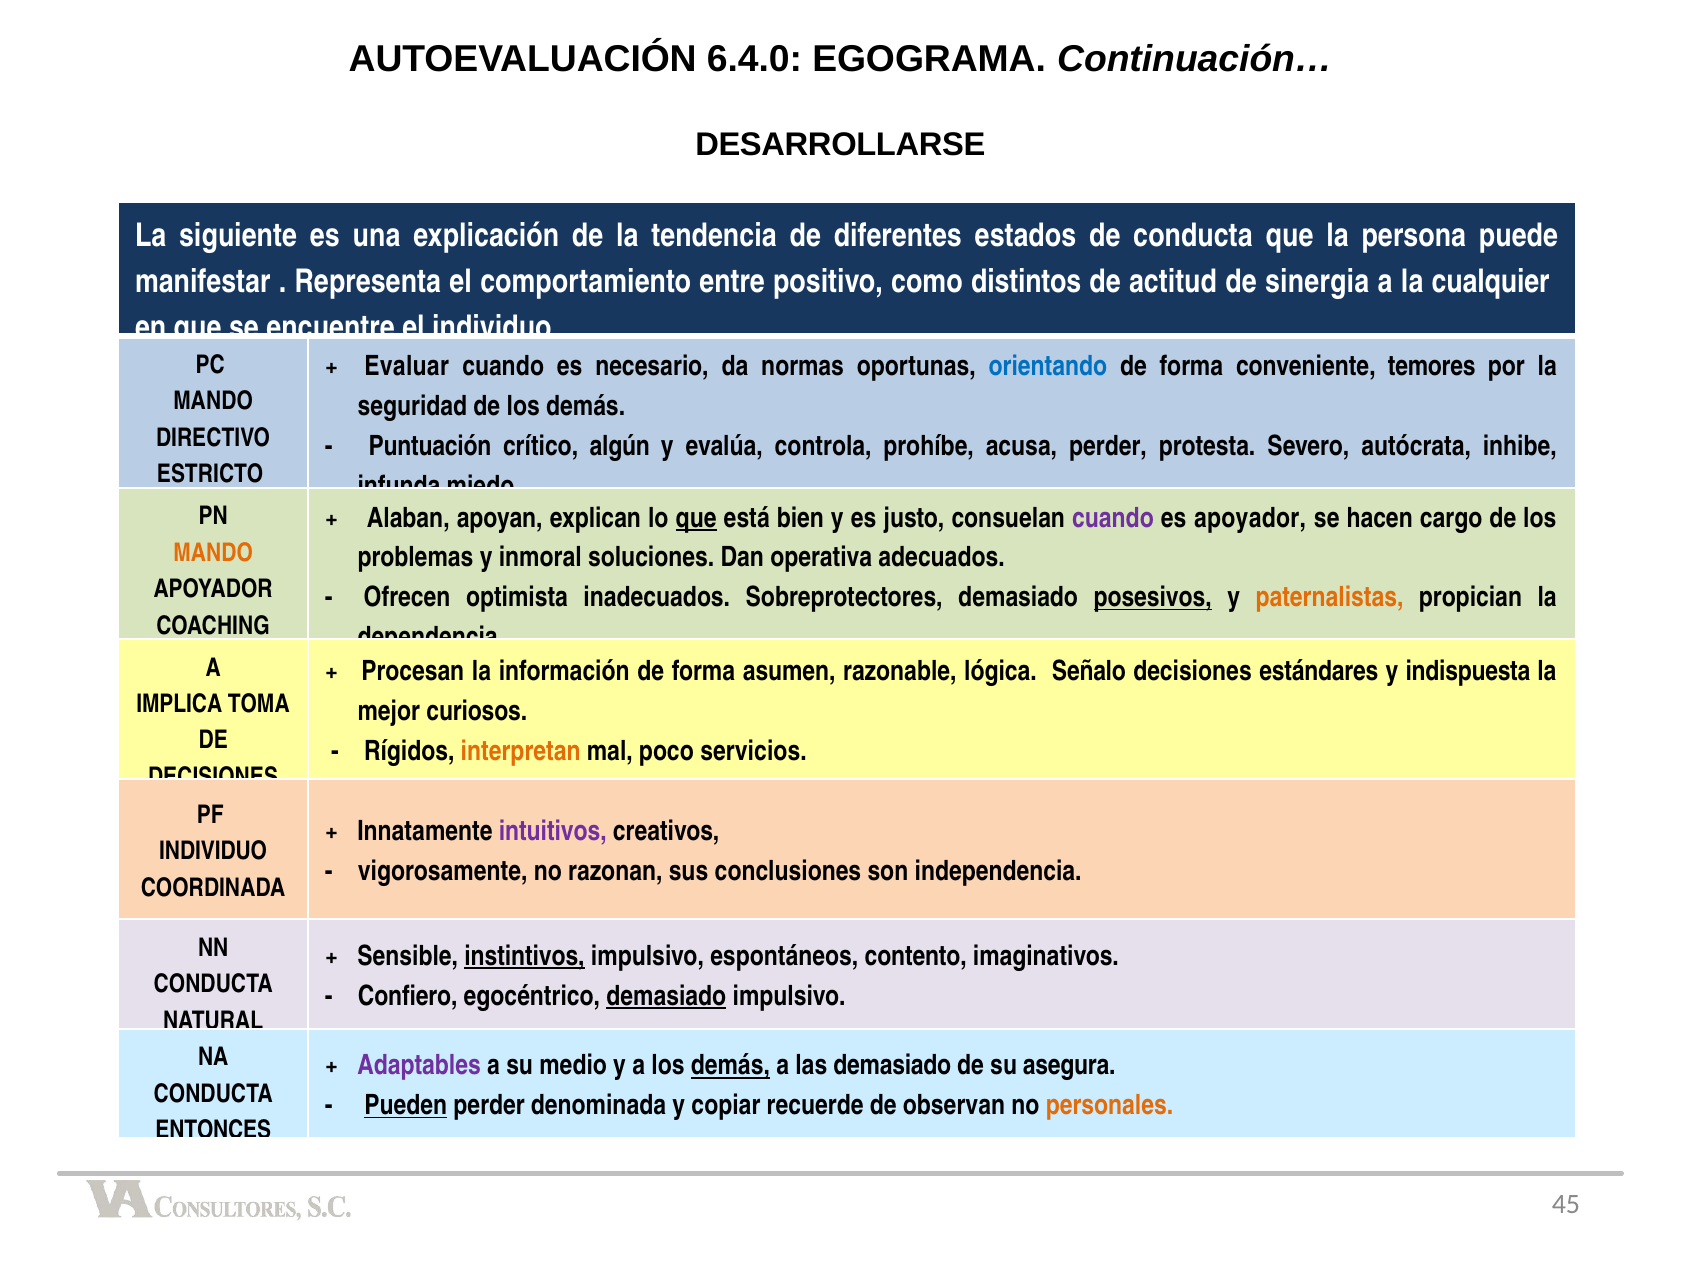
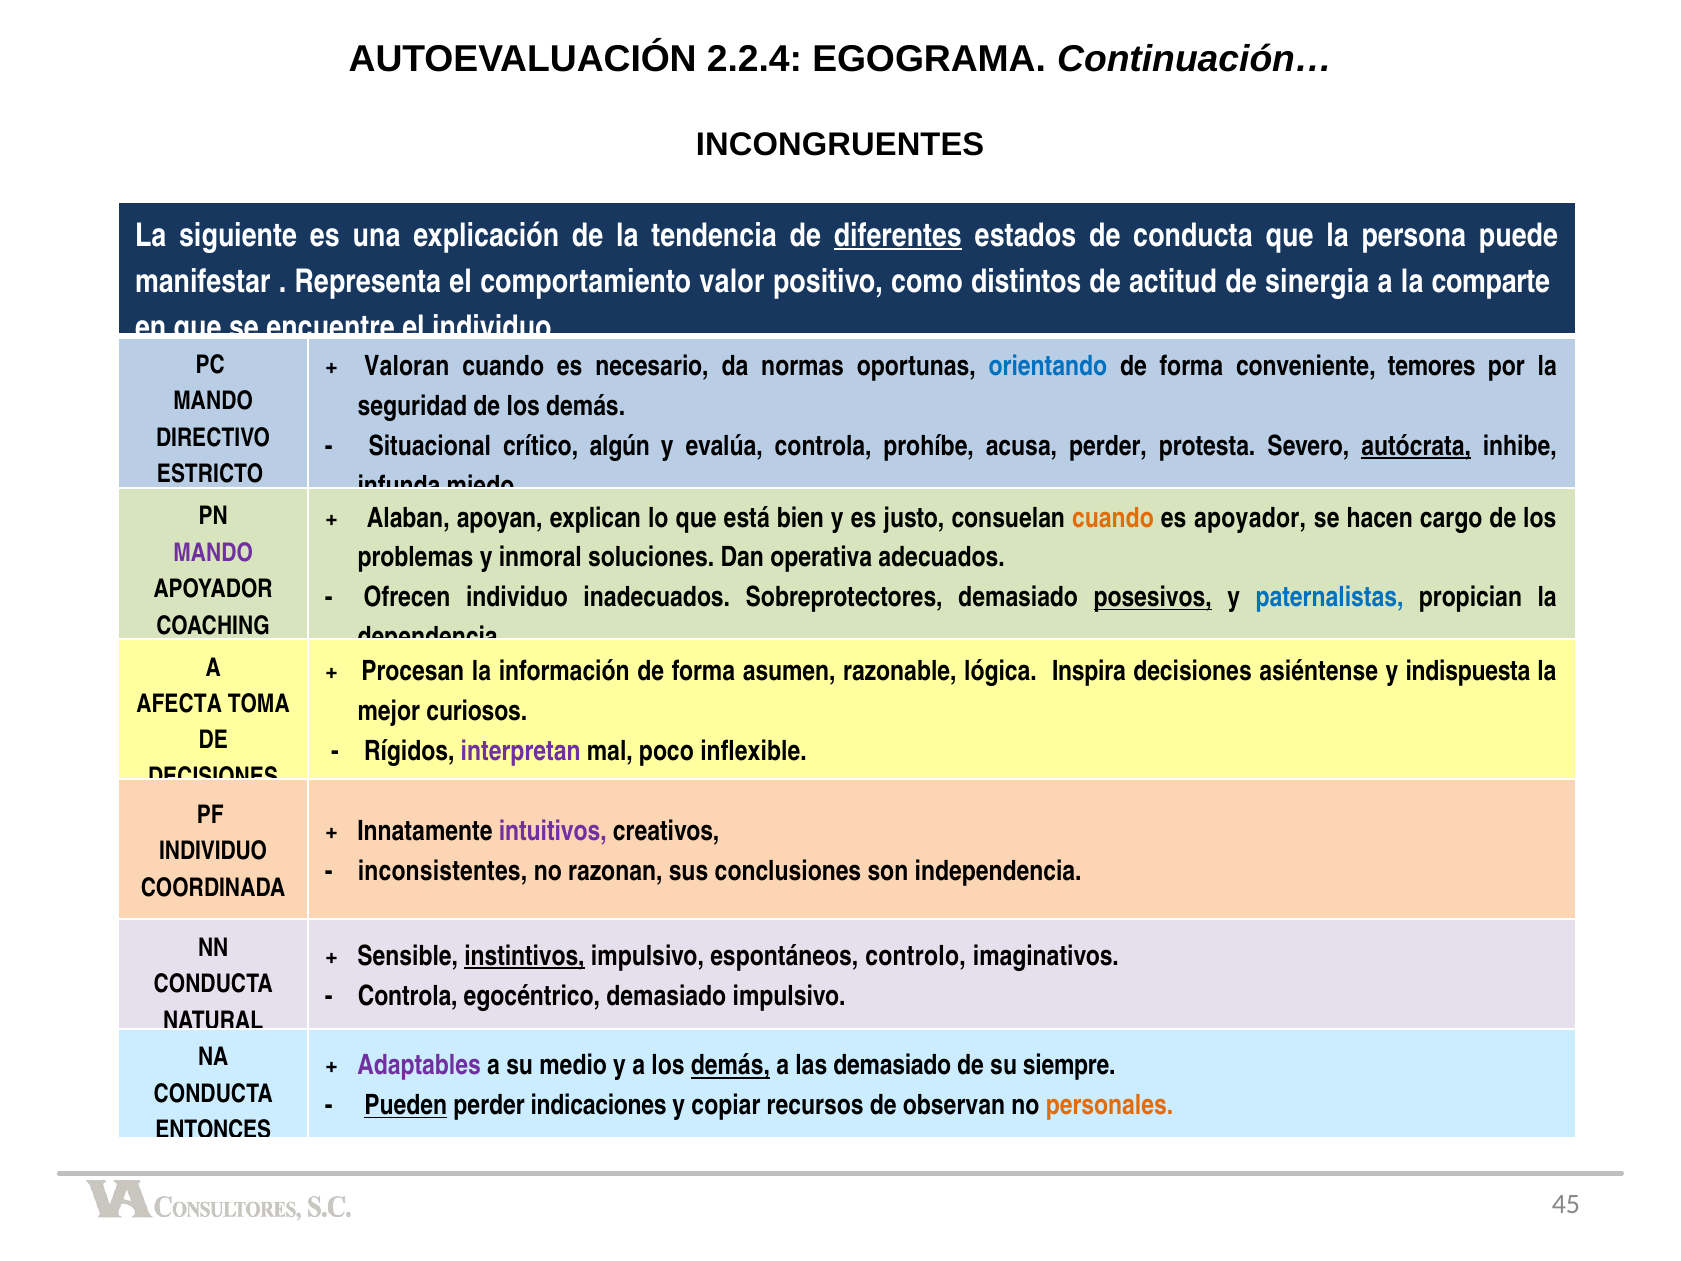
6.4.0: 6.4.0 -> 2.2.4 (754, 59)
DESARROLLARSE: DESARROLLARSE -> INCONGRUENTES (840, 145)
diferentes underline: none -> present (898, 235)
entre: entre -> valor (732, 282)
cualquier: cualquier -> comparte (1491, 282)
Evaluar: Evaluar -> Valoran (407, 366)
Puntuación: Puntuación -> Situacional (430, 446)
autócrata underline: none -> present (1416, 446)
que underline: present -> none (696, 518)
cuando colour: purple -> orange (1113, 518)
MANDO colour: orange -> purple (213, 553)
Ofrecen optimista: optimista -> individuo (517, 597)
paternalistas colour: orange -> blue (1330, 597)
Señalo: Señalo -> Inspira (1089, 671)
estándares: estándares -> asiéntense (1319, 671)
IMPLICA: IMPLICA -> AFECTA (179, 704)
interpretan colour: orange -> purple (521, 751)
servicios: servicios -> inflexible (754, 751)
vigorosamente: vigorosamente -> inconsistentes (443, 871)
contento: contento -> controlo (915, 956)
Confiero: Confiero -> Controla (408, 996)
demasiado underline: present -> none (666, 996)
asegura: asegura -> siempre (1069, 1065)
denominada: denominada -> indicaciones (599, 1105)
recuerde: recuerde -> recursos (815, 1105)
